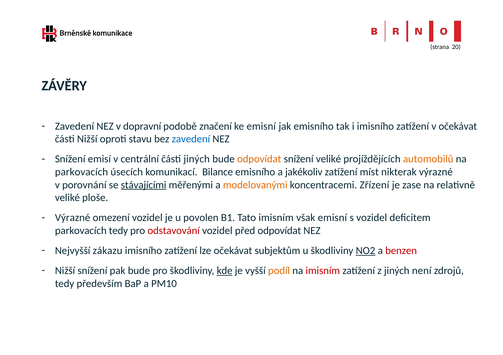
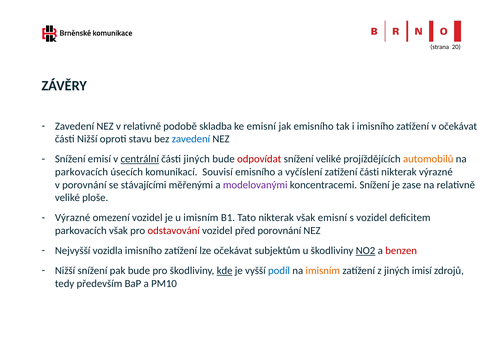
v dopravní: dopravní -> relativně (142, 126)
značení: značení -> skladba (216, 126)
centrální underline: none -> present (140, 159)
odpovídat colour: orange -> red (259, 159)
Bilance: Bilance -> Souvisí (218, 172)
jakékoliv: jakékoliv -> vyčíslení (304, 172)
zatížení míst: míst -> části (369, 172)
stávajícími underline: present -> none (144, 185)
modelovanými colour: orange -> purple (255, 185)
koncentracemi Zřízení: Zřízení -> Snížení (375, 185)
u povolen: povolen -> imisním (201, 218)
Tato imisním: imisním -> nikterak (276, 218)
parkovacích tedy: tedy -> však (118, 231)
před odpovídat: odpovídat -> porovnání (279, 231)
zákazu: zákazu -> vozidla (108, 251)
podíl colour: orange -> blue (279, 271)
imisním colour: red -> orange (323, 271)
není: není -> imisí (422, 271)
